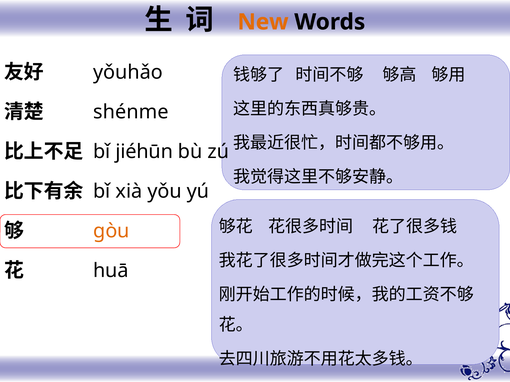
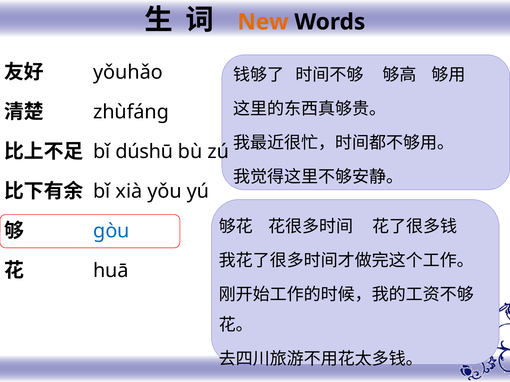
shénme: shénme -> zhùfáng (131, 112)
jiéhūn: jiéhūn -> dúshū (144, 152)
gòu colour: orange -> blue (111, 231)
